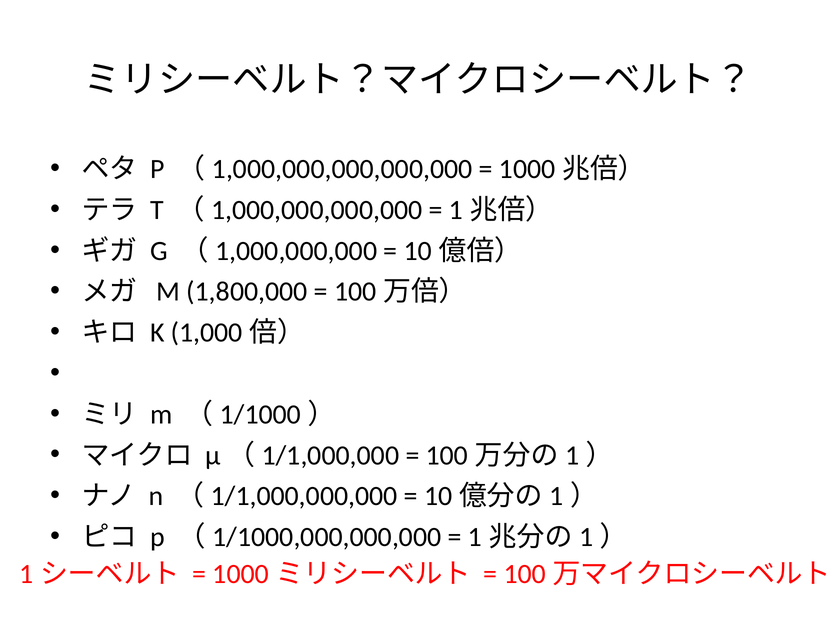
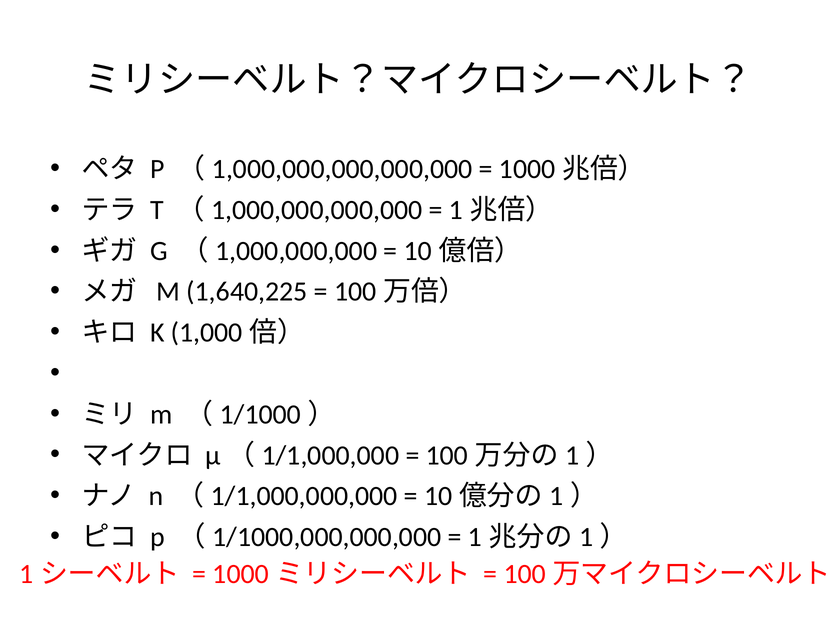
1,800,000: 1,800,000 -> 1,640,225 (247, 292)
